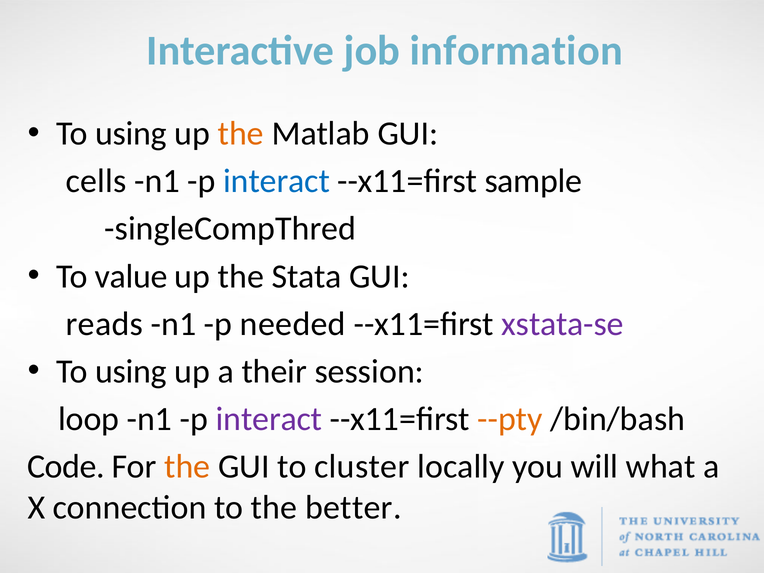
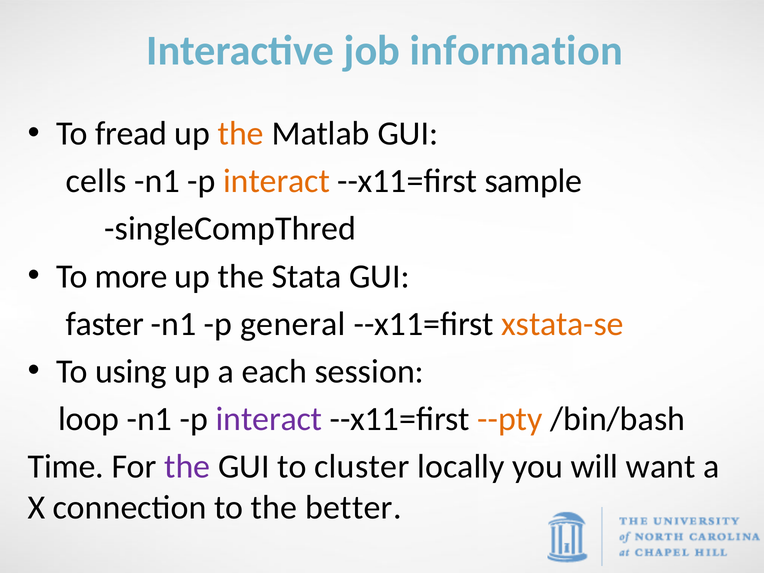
using: using -> fread (131, 134)
interact colour: blue -> orange (277, 181)
value: value -> more (131, 276)
reads: reads -> faster (105, 324)
needed: needed -> general (293, 324)
xstata-se colour: purple -> orange (563, 324)
their: their -> each (274, 371)
Code: Code -> Time (66, 467)
the colour: orange -> purple (187, 467)
what: what -> want (661, 467)
